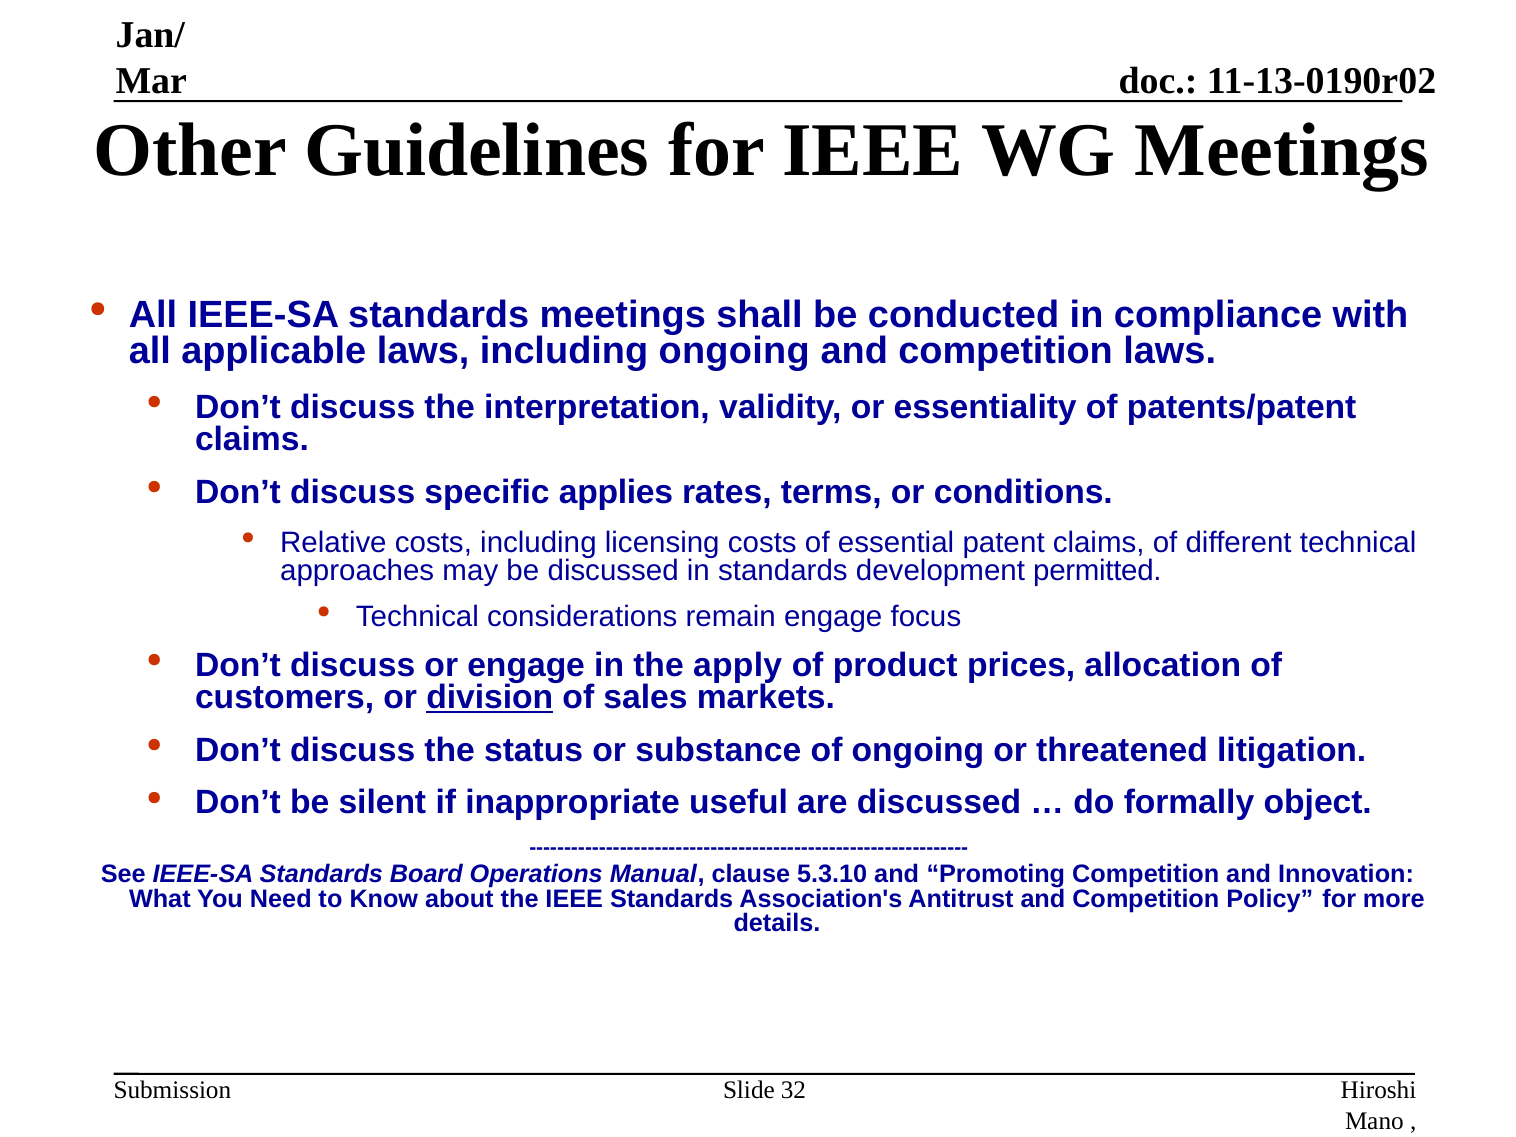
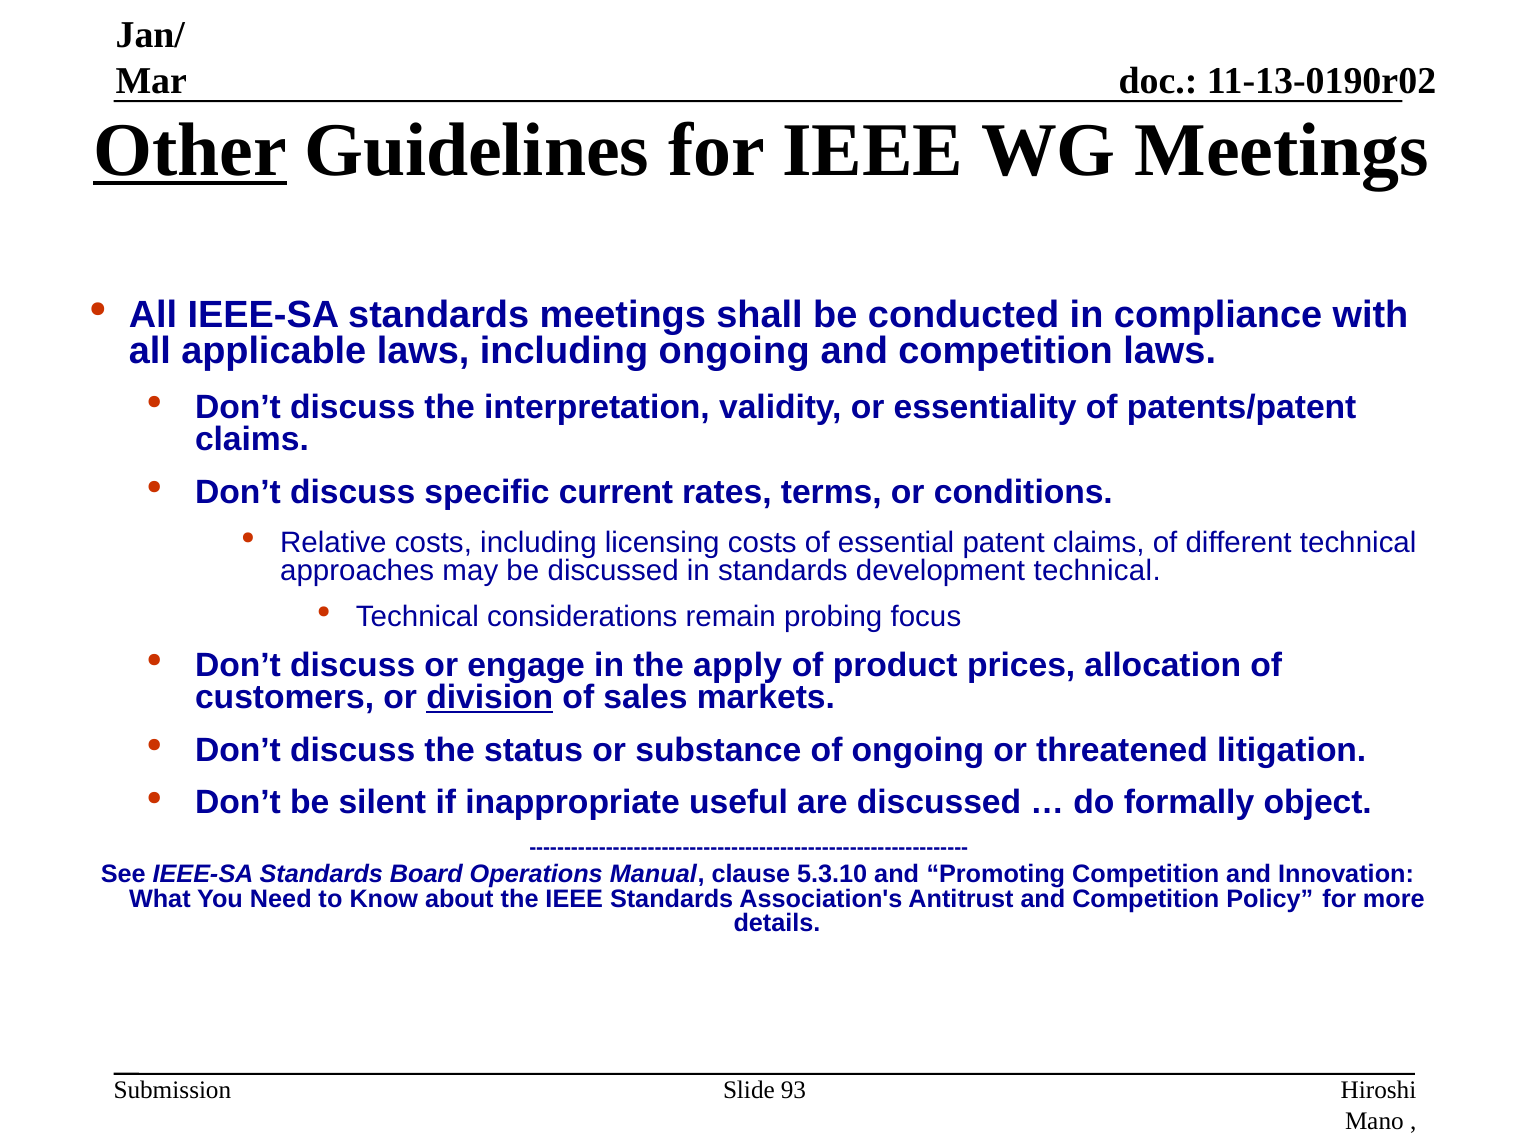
Other underline: none -> present (190, 151)
applies: applies -> current (616, 492)
development permitted: permitted -> technical (1097, 571)
remain engage: engage -> probing (833, 617)
32: 32 -> 93 (793, 1090)
